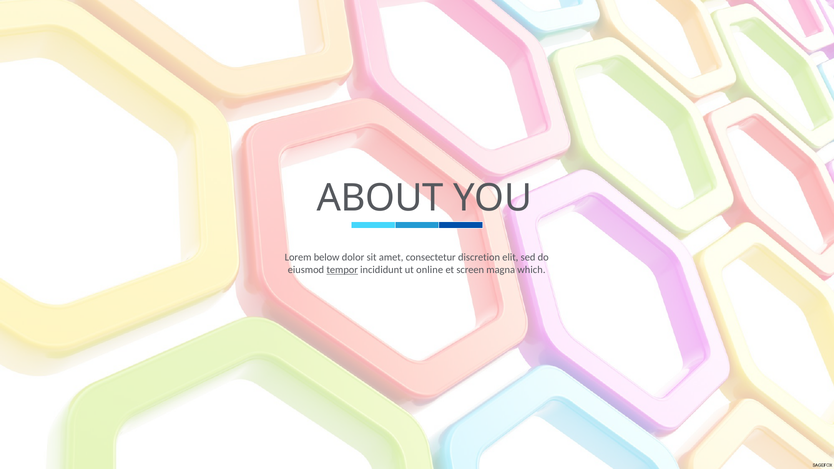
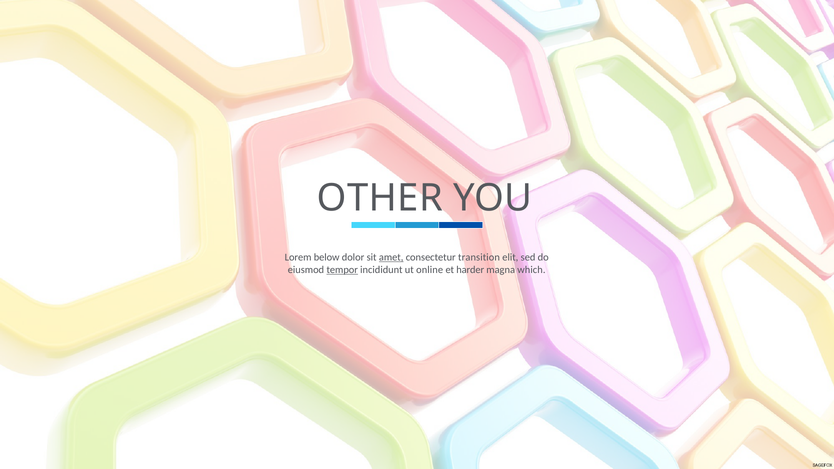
ABOUT: ABOUT -> OTHER (380, 198)
amet underline: none -> present (391, 257)
discretion: discretion -> transition (479, 257)
screen: screen -> harder (470, 270)
